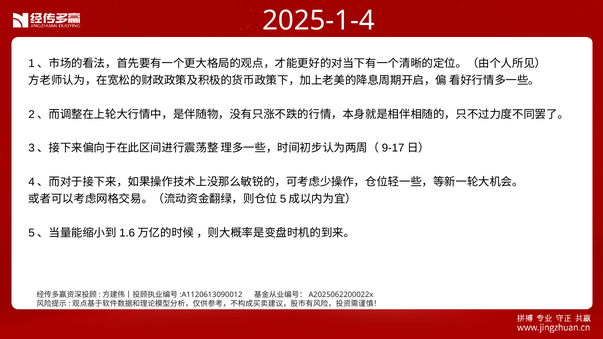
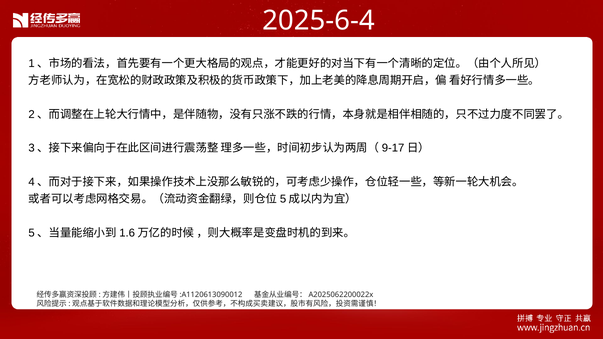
2025-1-4: 2025-1-4 -> 2025-6-4 (318, 21)
